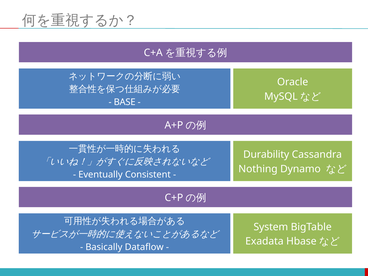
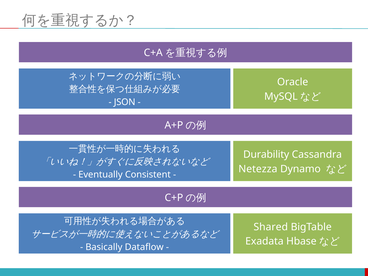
BASE: BASE -> JSON (125, 102)
Nothing: Nothing -> Netezza (258, 169)
System: System -> Shared (271, 227)
